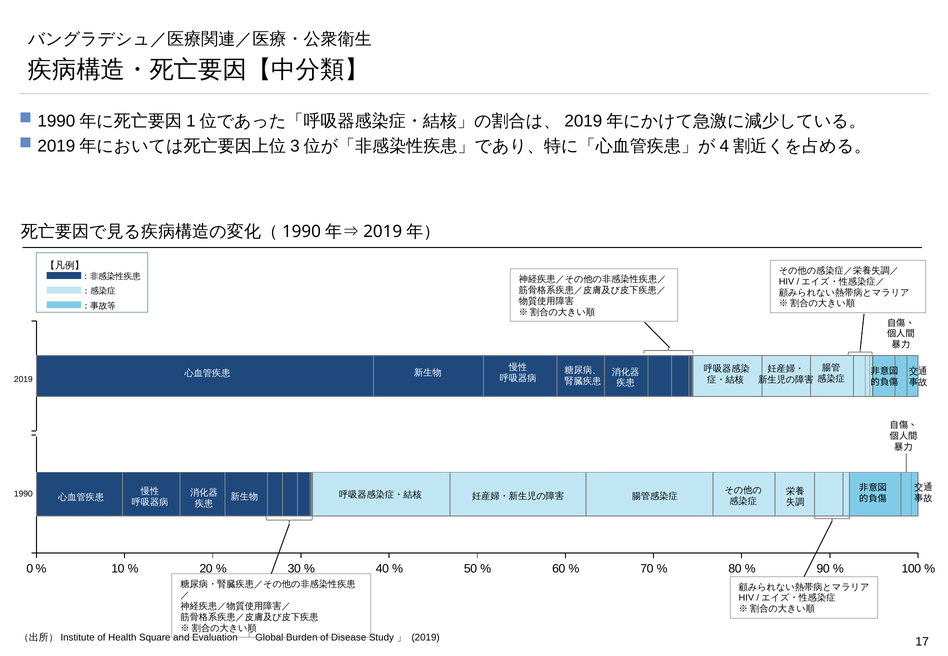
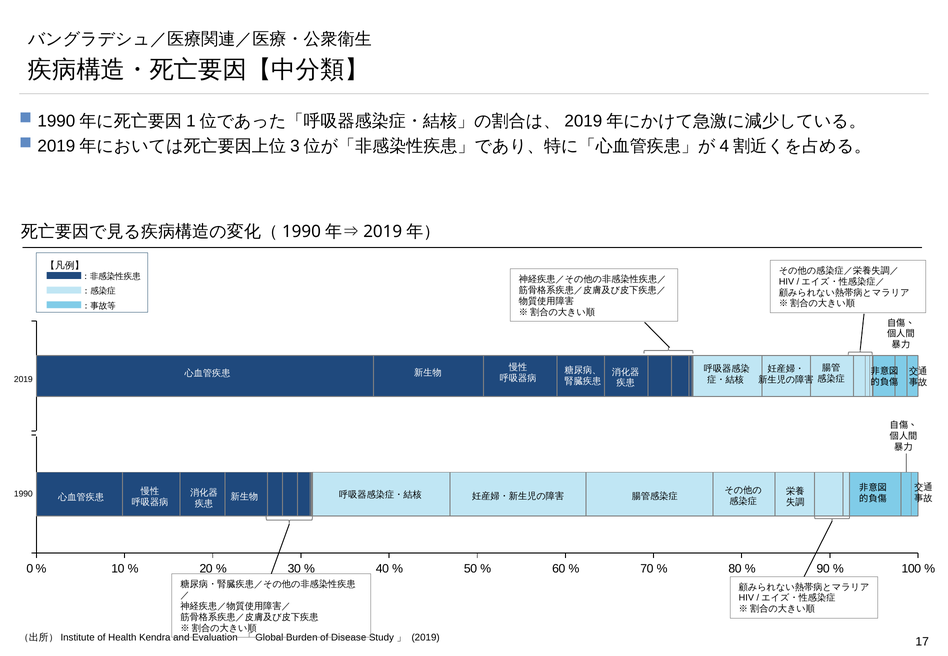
Square: Square -> Kendra (155, 638)
